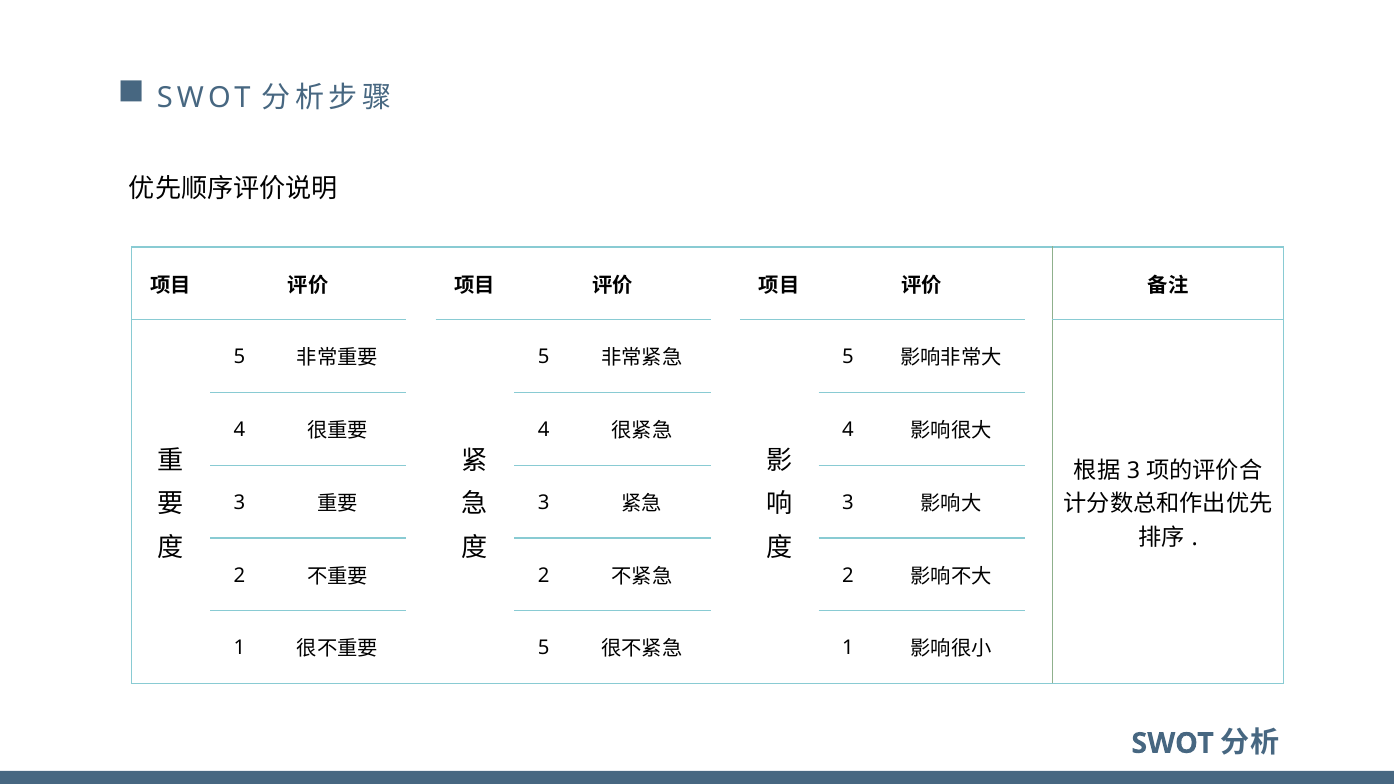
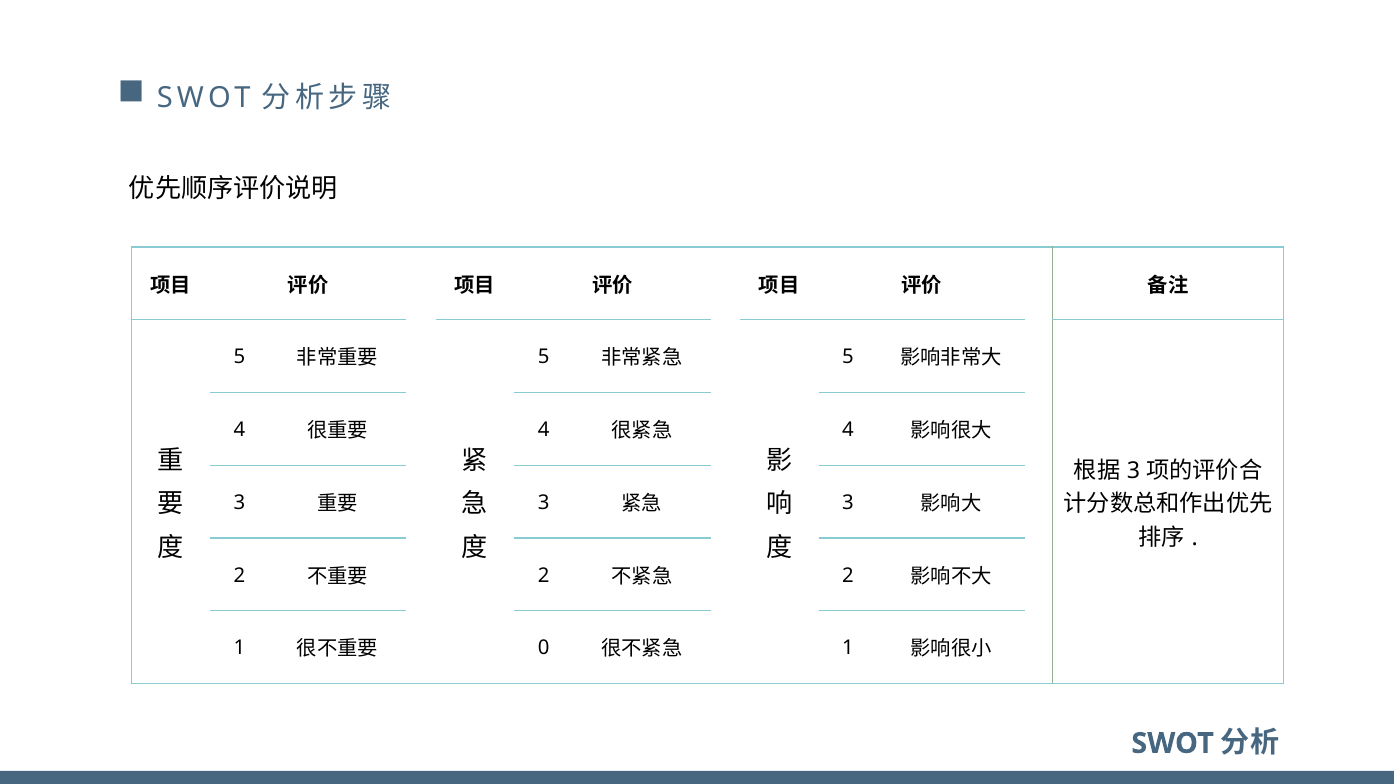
5: 5 -> 0 (544, 648)
